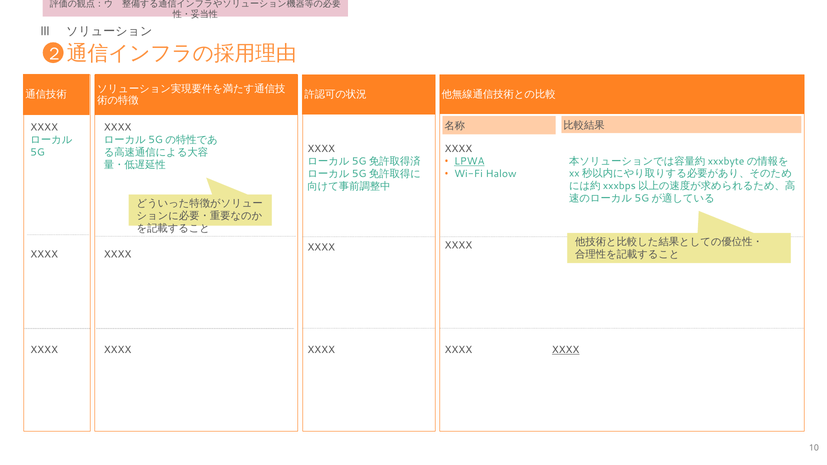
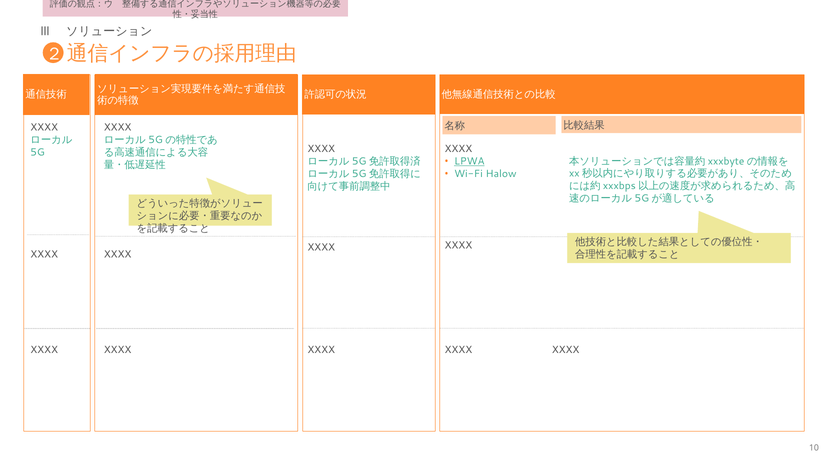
XXXX underline: present -> none (566, 350)
